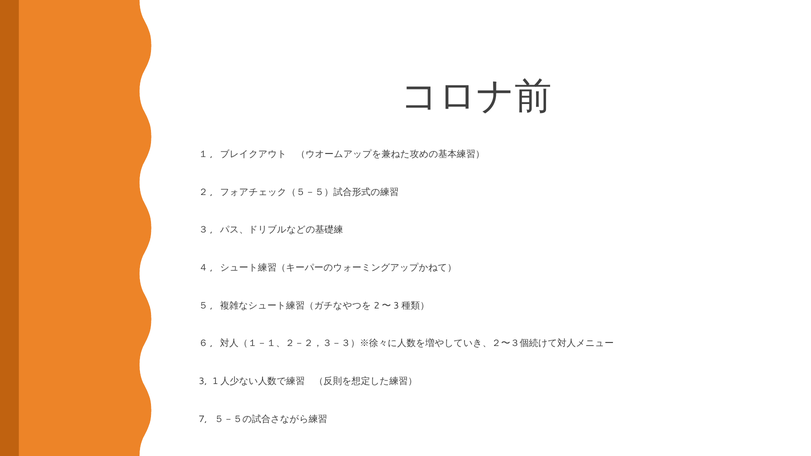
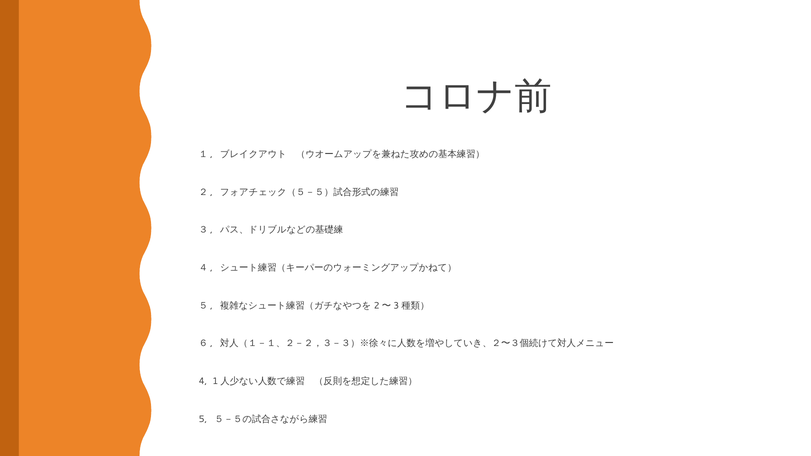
3: 3 -> 4 (203, 381)
7: 7 -> 5 (203, 419)
